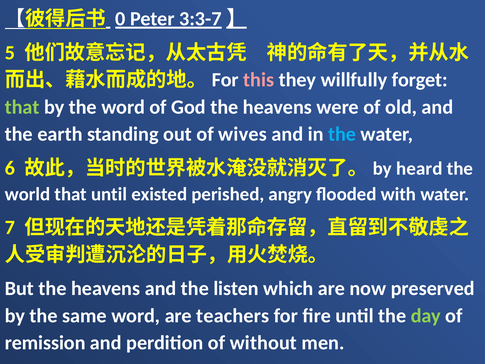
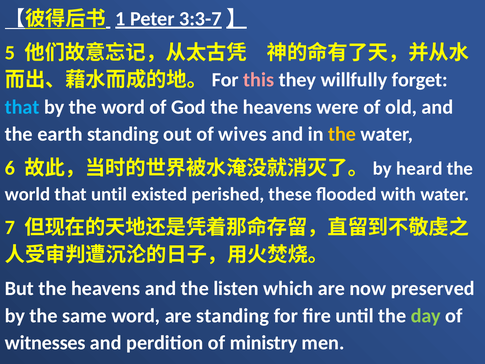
0: 0 -> 1 (120, 19)
that colour: light green -> light blue (22, 107)
the colour: light blue -> yellow (342, 134)
angry: angry -> these (290, 194)
are teachers: teachers -> standing (233, 316)
remission: remission -> witnesses (45, 343)
without: without -> ministry (264, 343)
